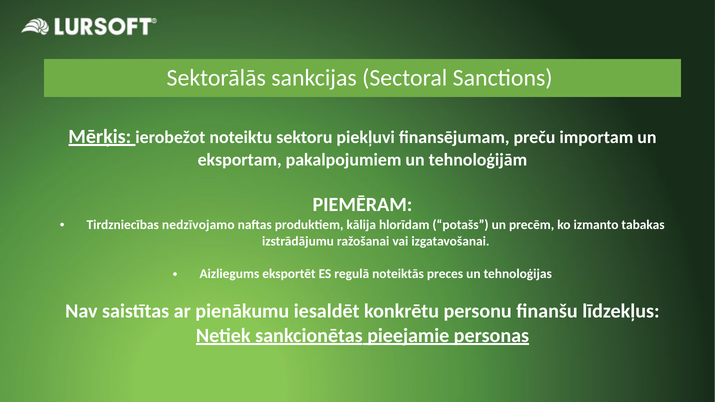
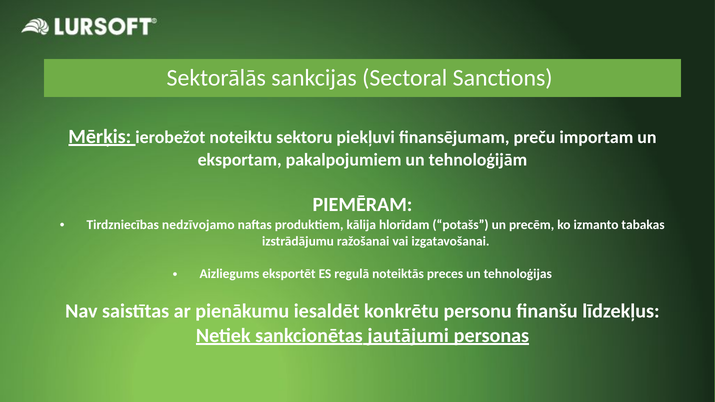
pieejamie: pieejamie -> jautājumi (408, 336)
